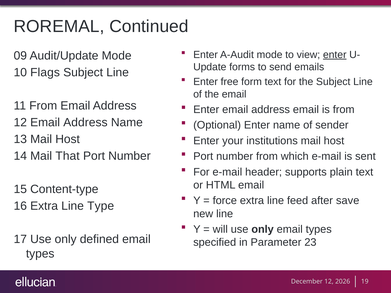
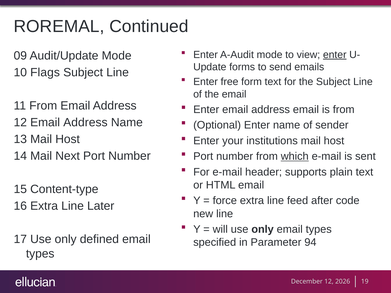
That: That -> Next (68, 156)
which underline: none -> present (295, 156)
save: save -> code (348, 201)
Type: Type -> Later (101, 206)
23: 23 -> 94 (310, 243)
